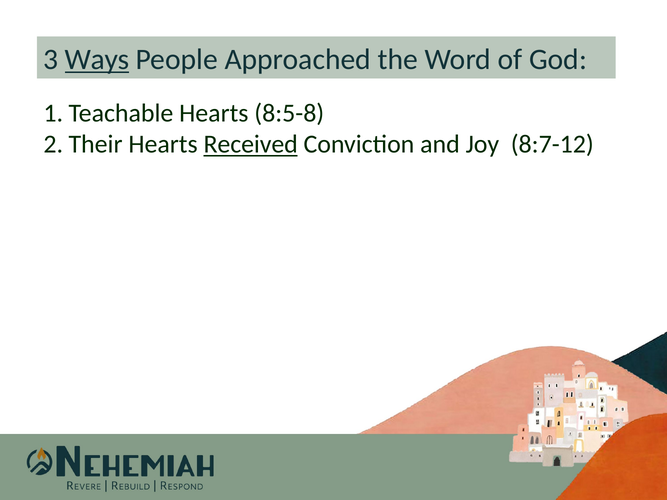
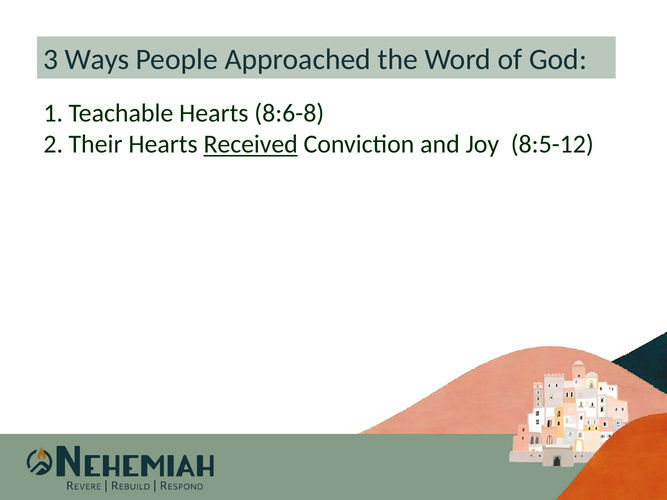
Ways underline: present -> none (97, 60)
8:5-8: 8:5-8 -> 8:6-8 (289, 113)
8:7-12: 8:7-12 -> 8:5-12 (552, 145)
